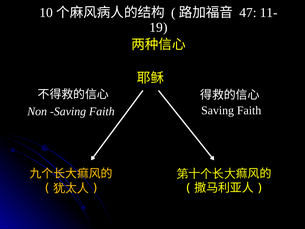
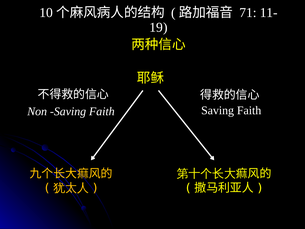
47: 47 -> 71 (248, 13)
